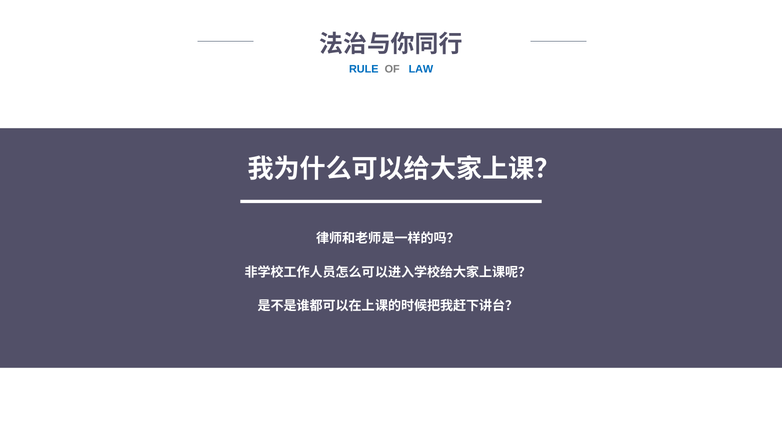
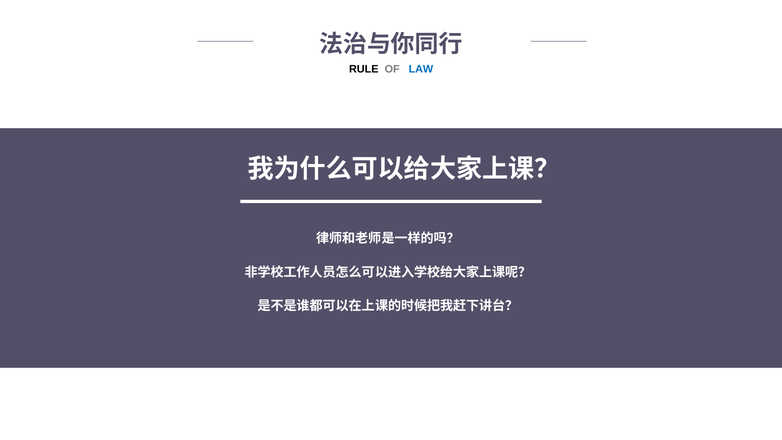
RULE colour: blue -> black (364, 69)
